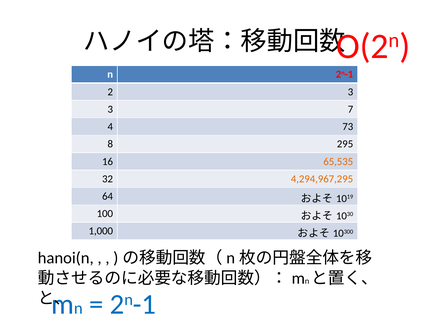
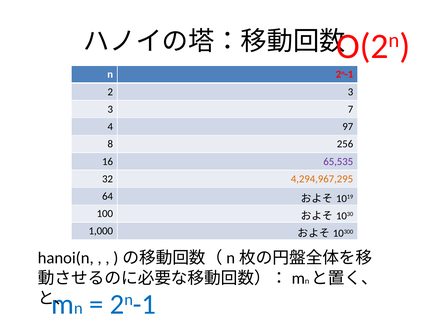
73: 73 -> 97 (348, 127)
295: 295 -> 256 (345, 144)
65,535 colour: orange -> purple (338, 161)
